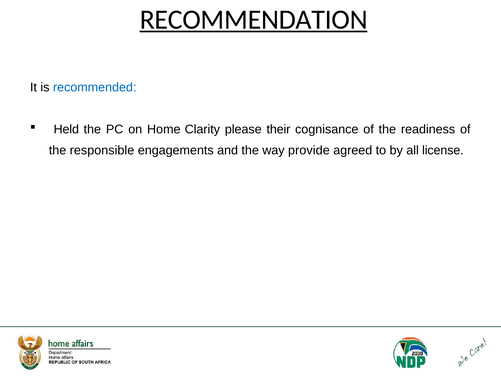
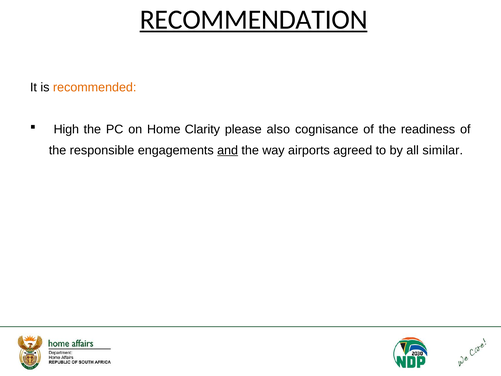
recommended colour: blue -> orange (95, 87)
Held: Held -> High (66, 129)
their: their -> also (278, 129)
and underline: none -> present (228, 150)
provide: provide -> airports (309, 150)
license: license -> similar (443, 150)
